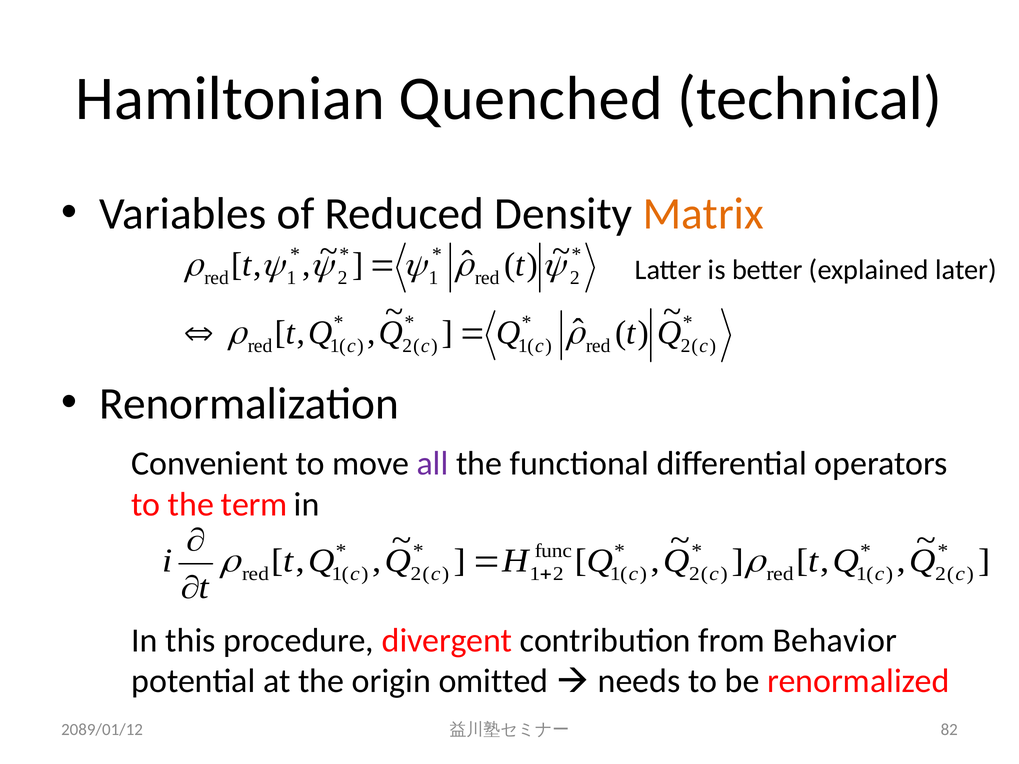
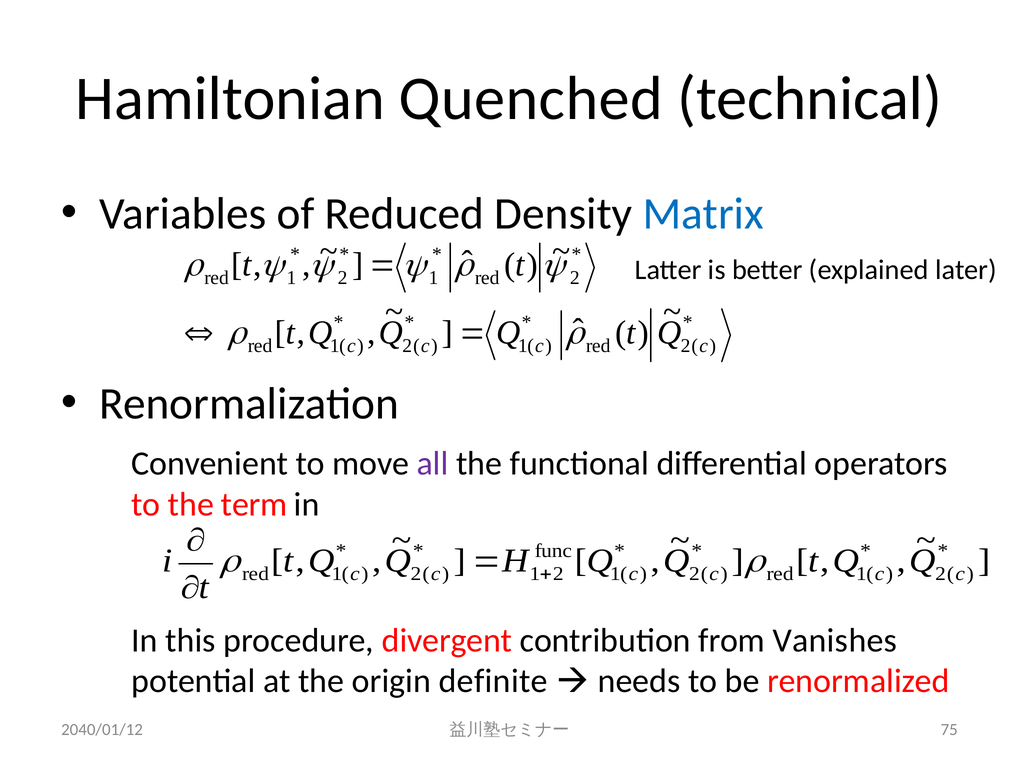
Matrix colour: orange -> blue (703, 214)
Behavior: Behavior -> Vanishes (835, 641)
omitted: omitted -> definite (493, 682)
2089/01/12: 2089/01/12 -> 2040/01/12 (102, 730)
82: 82 -> 75 (949, 730)
